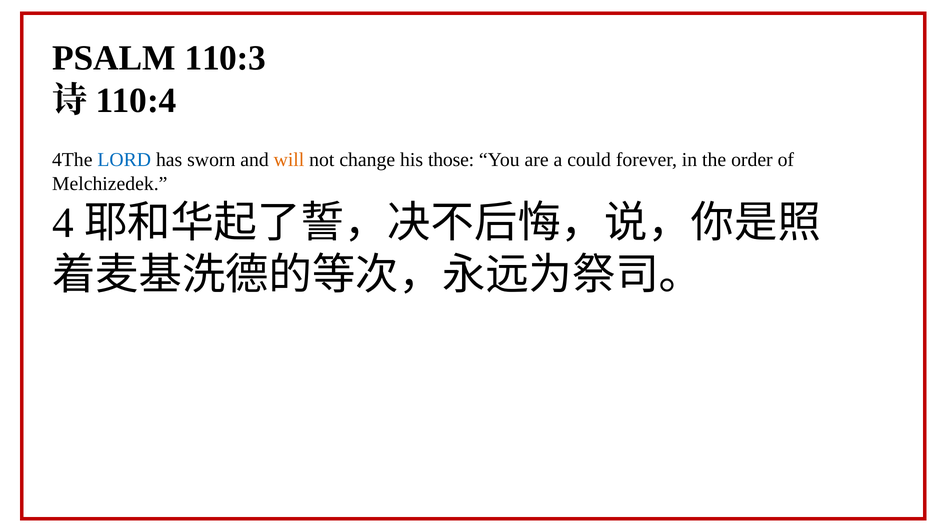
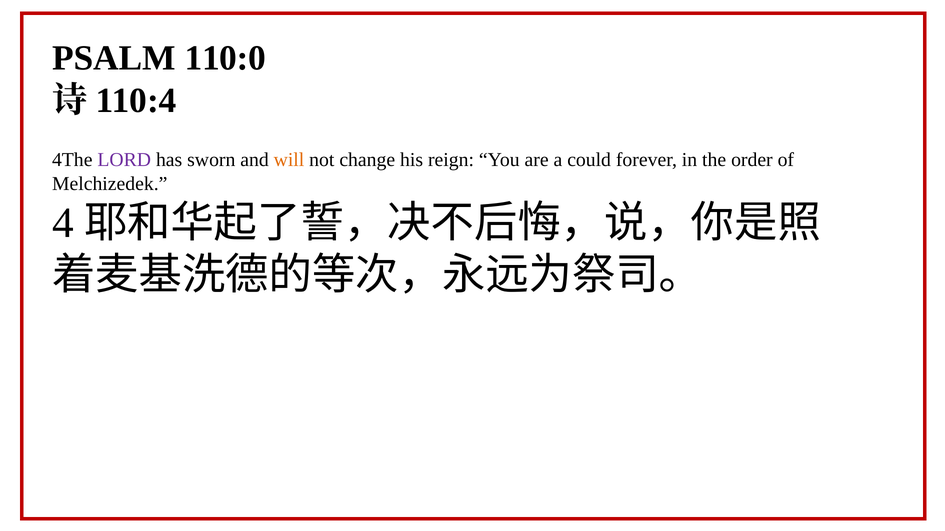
110:3: 110:3 -> 110:0 (225, 58)
LORD colour: blue -> purple (124, 160)
those: those -> reign (451, 160)
